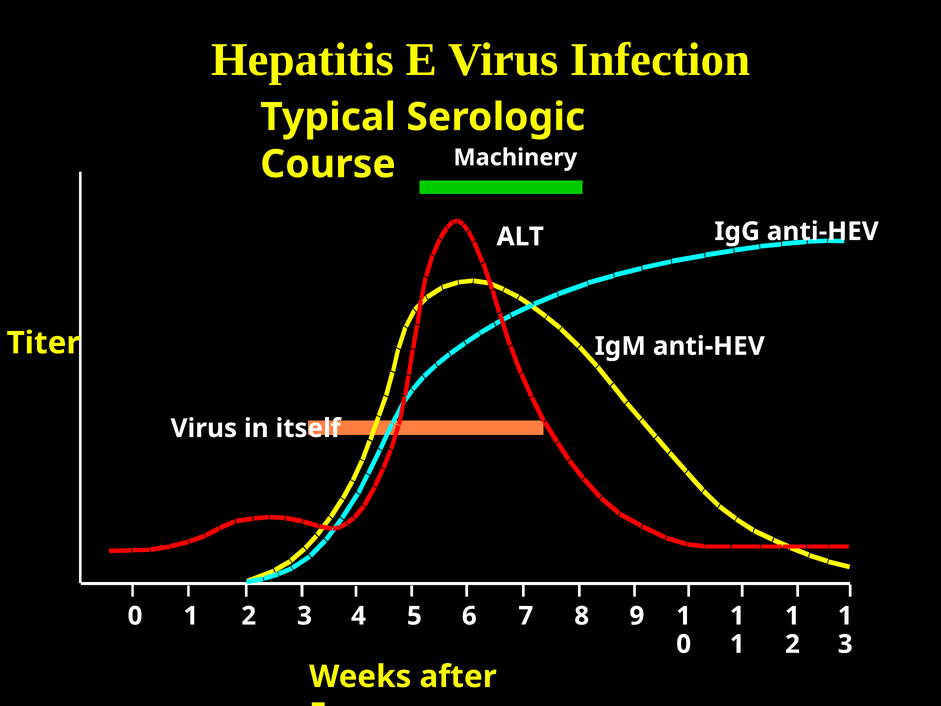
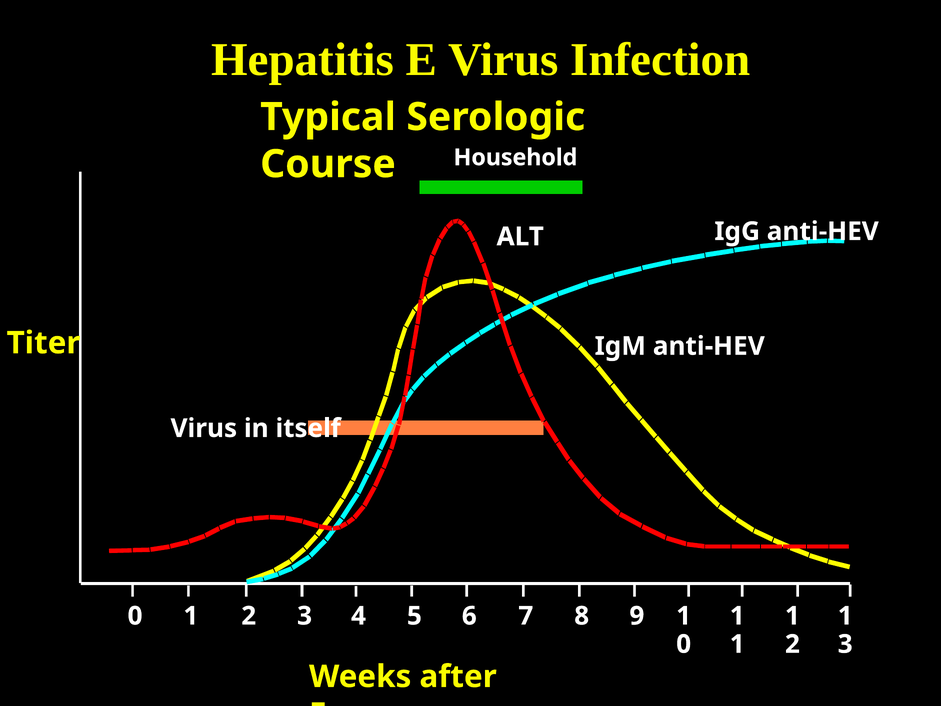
Machinery: Machinery -> Household (515, 157)
